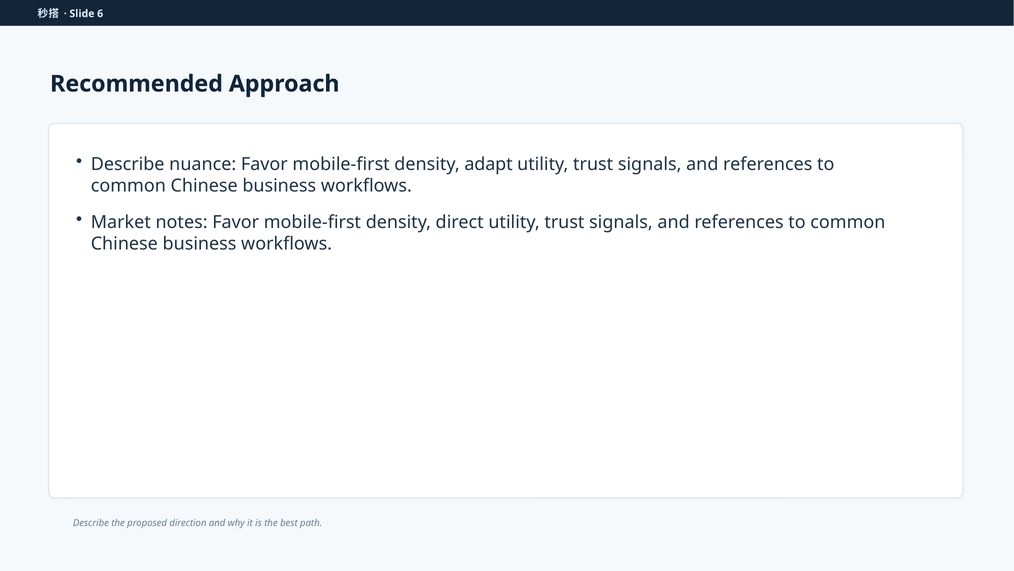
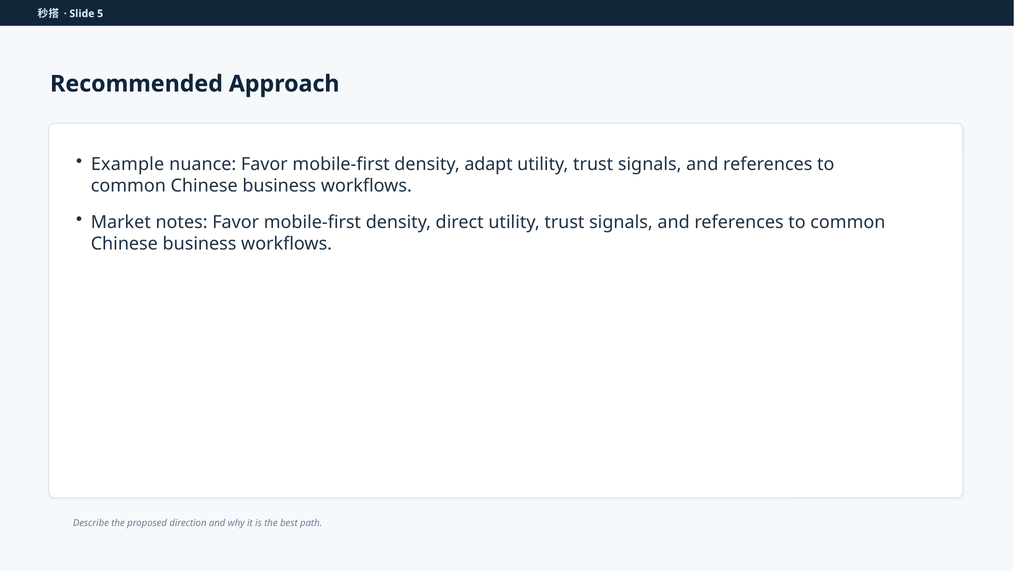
6: 6 -> 5 (100, 14)
Describe: Describe -> Example (128, 164)
